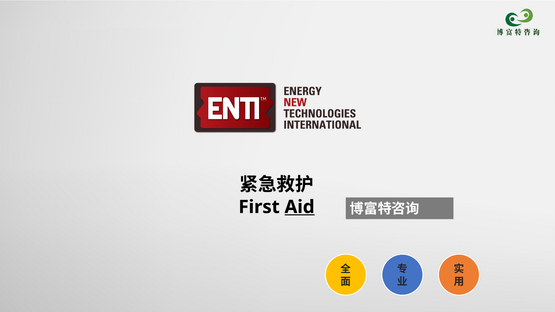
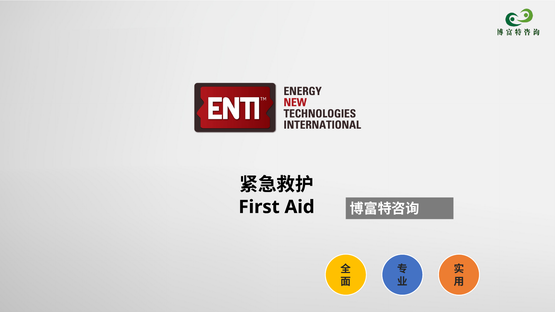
Aid underline: present -> none (300, 207)
